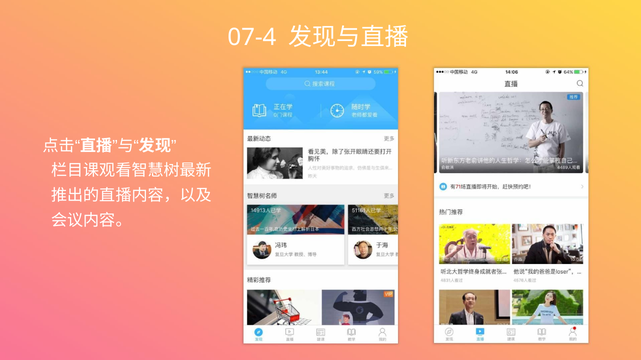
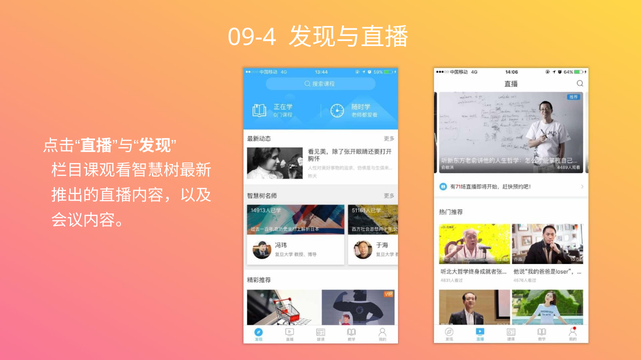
07-4: 07-4 -> 09-4 (252, 37)
